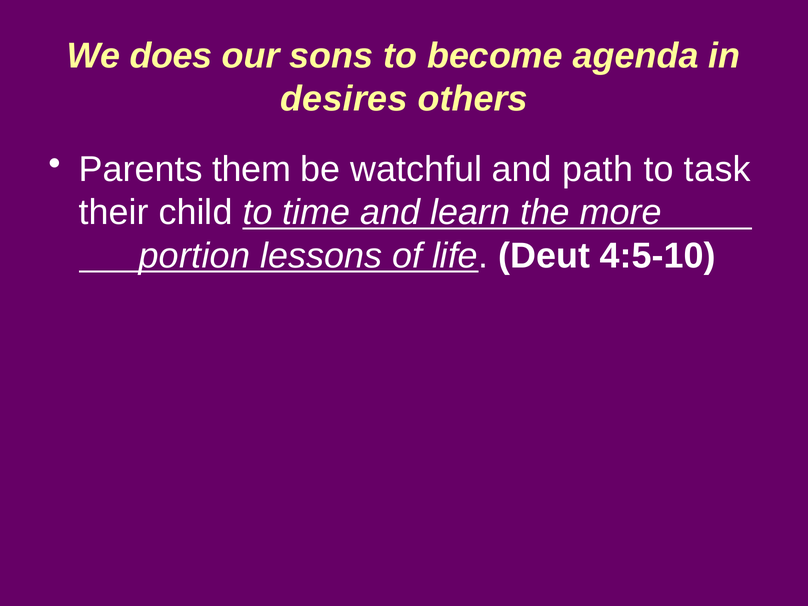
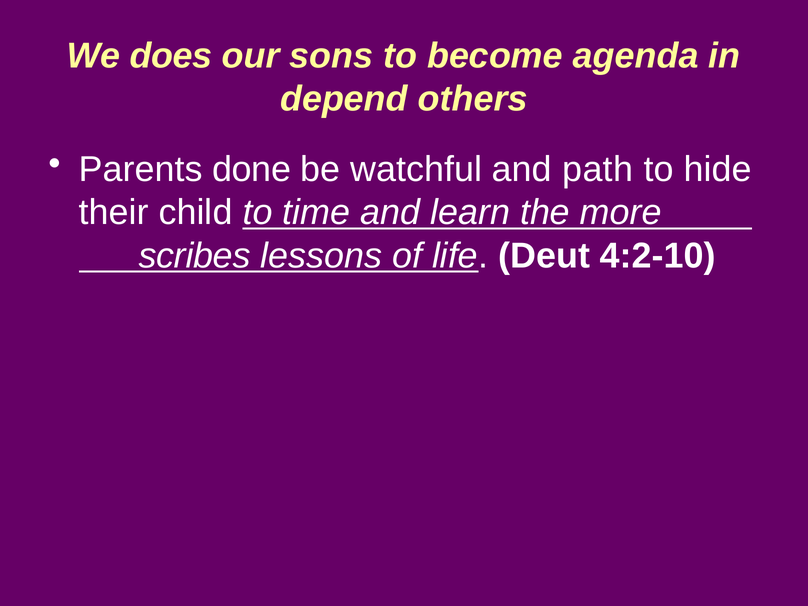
desires: desires -> depend (344, 99)
them: them -> done (252, 170)
task: task -> hide (718, 170)
portion: portion -> scribes (195, 256)
4:5-10: 4:5-10 -> 4:2-10 (658, 256)
